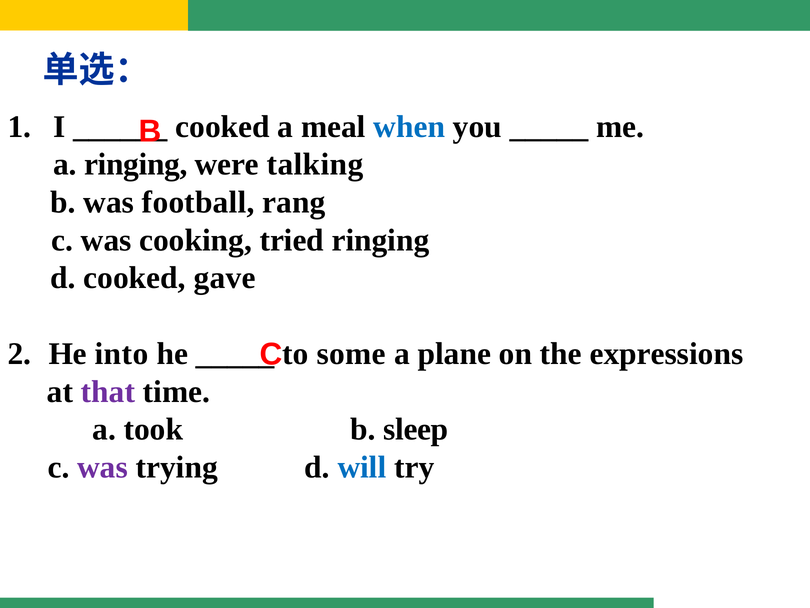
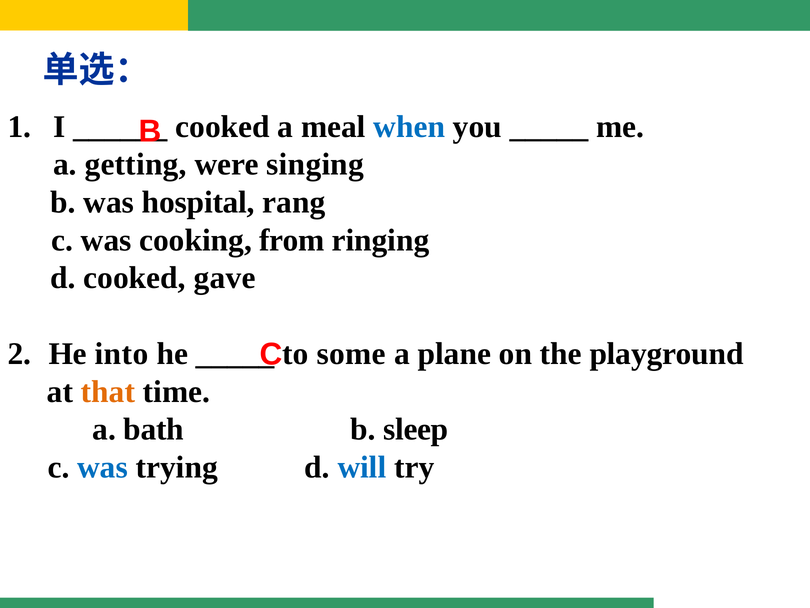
a ringing: ringing -> getting (136, 164)
talking: talking -> singing (315, 164)
football: football -> hospital (198, 202)
tried: tried -> from (292, 240)
expressions: expressions -> playground (667, 353)
that colour: purple -> orange (108, 391)
took: took -> bath (154, 429)
was colour: purple -> blue (103, 467)
